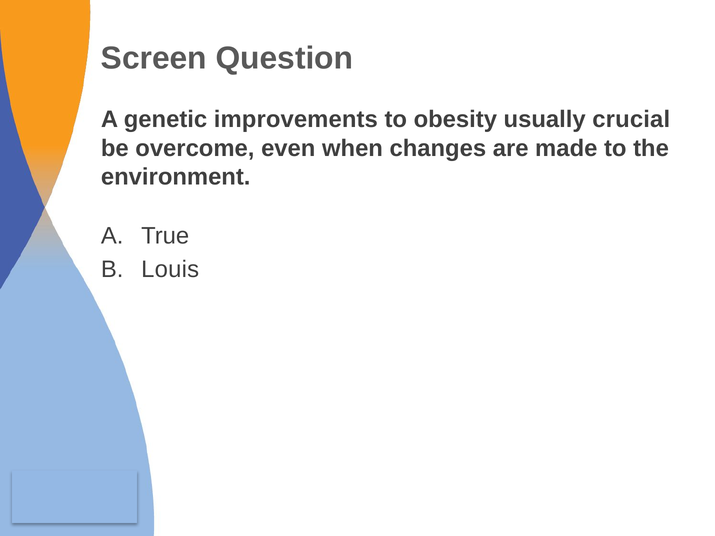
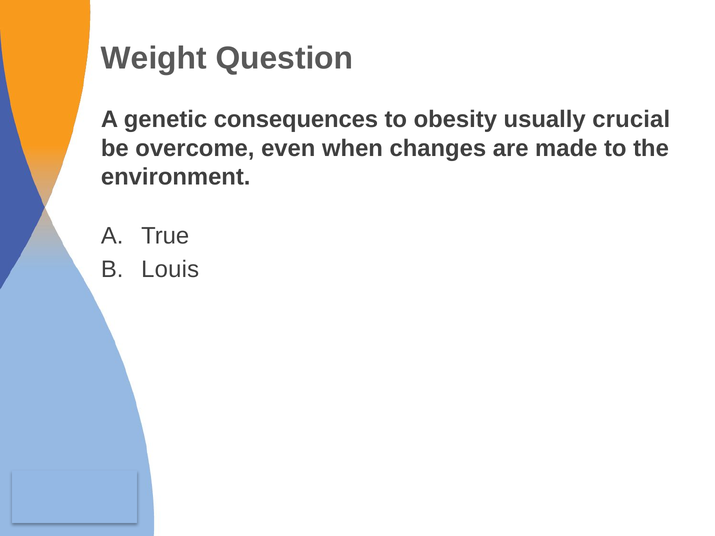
Screen: Screen -> Weight (154, 58)
improvements: improvements -> consequences (296, 120)
